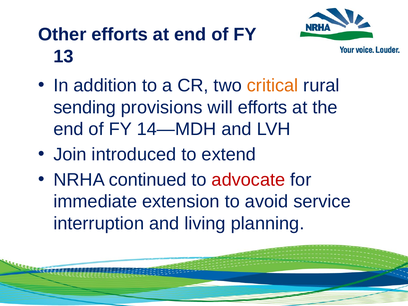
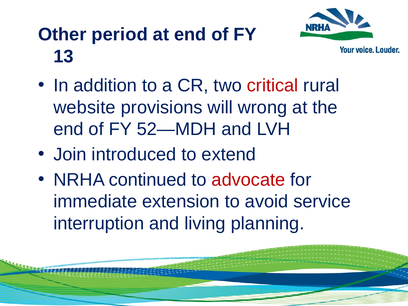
Other efforts: efforts -> period (120, 35)
critical colour: orange -> red (273, 86)
sending: sending -> website (85, 107)
will efforts: efforts -> wrong (263, 107)
14—MDH: 14—MDH -> 52—MDH (177, 129)
